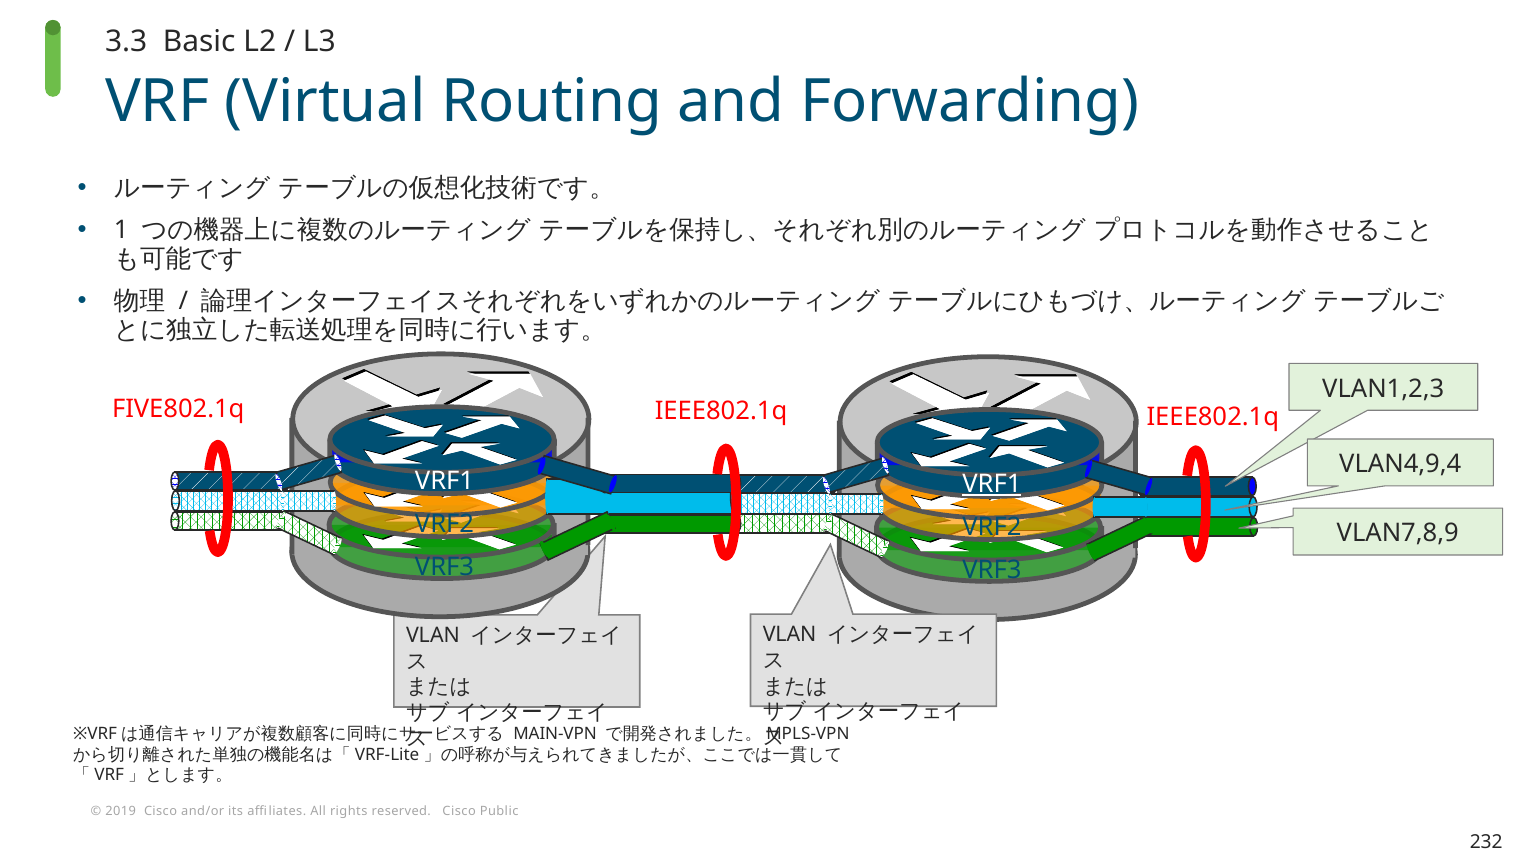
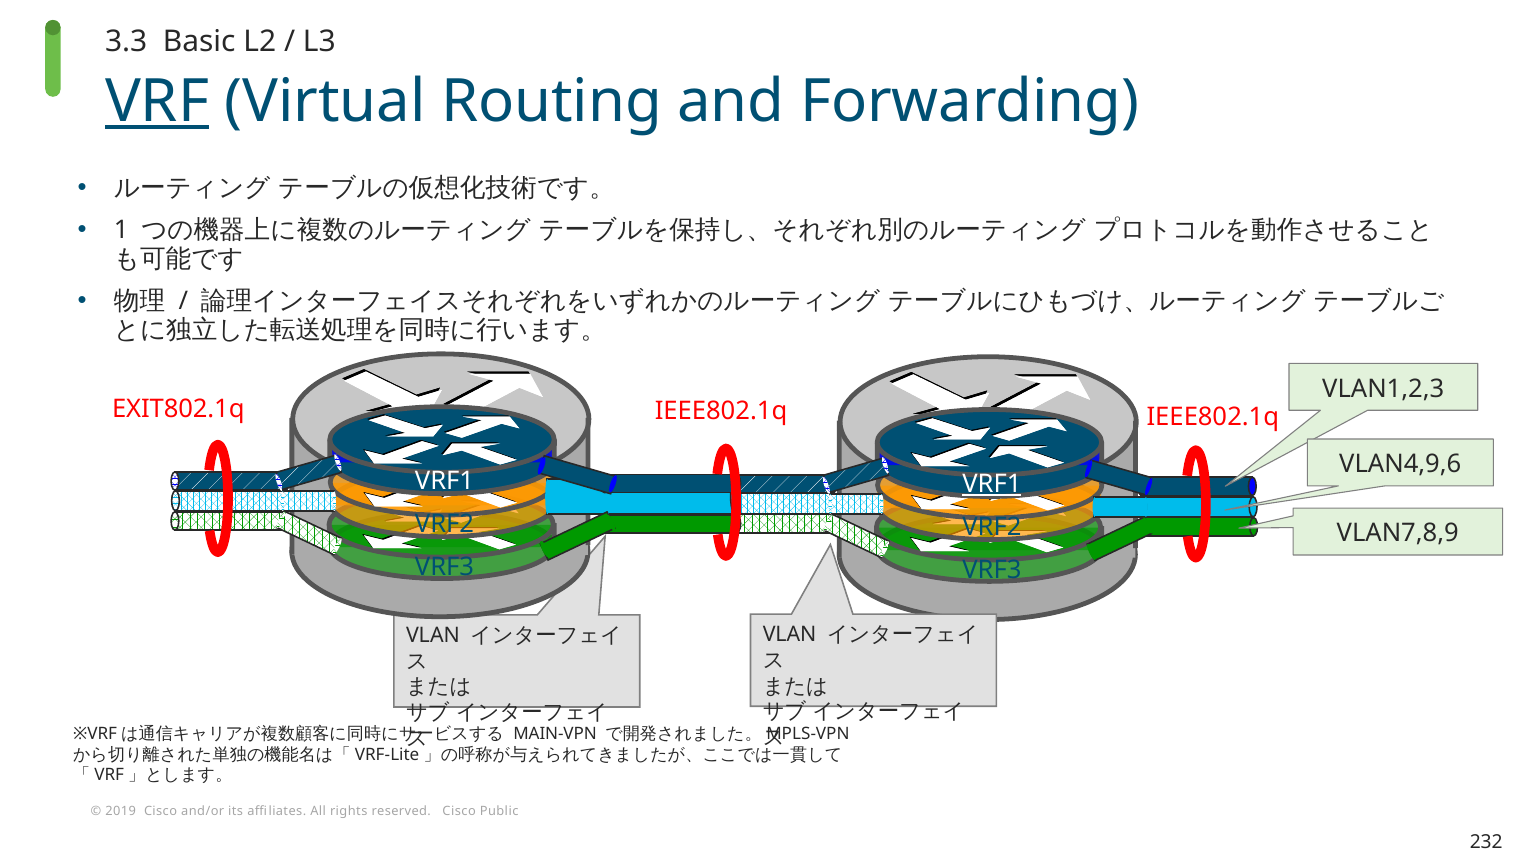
VRF underline: none -> present (157, 101)
FIVE802.1q: FIVE802.1q -> EXIT802.1q (178, 409)
VLAN4,9,4: VLAN4,9,4 -> VLAN4,9,6 (1400, 464)
